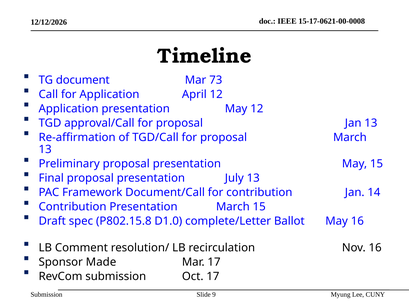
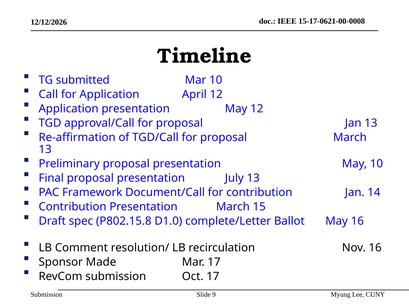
document: document -> submitted (83, 80)
Mar 73: 73 -> 10 (216, 80)
May 15: 15 -> 10 (377, 164)
